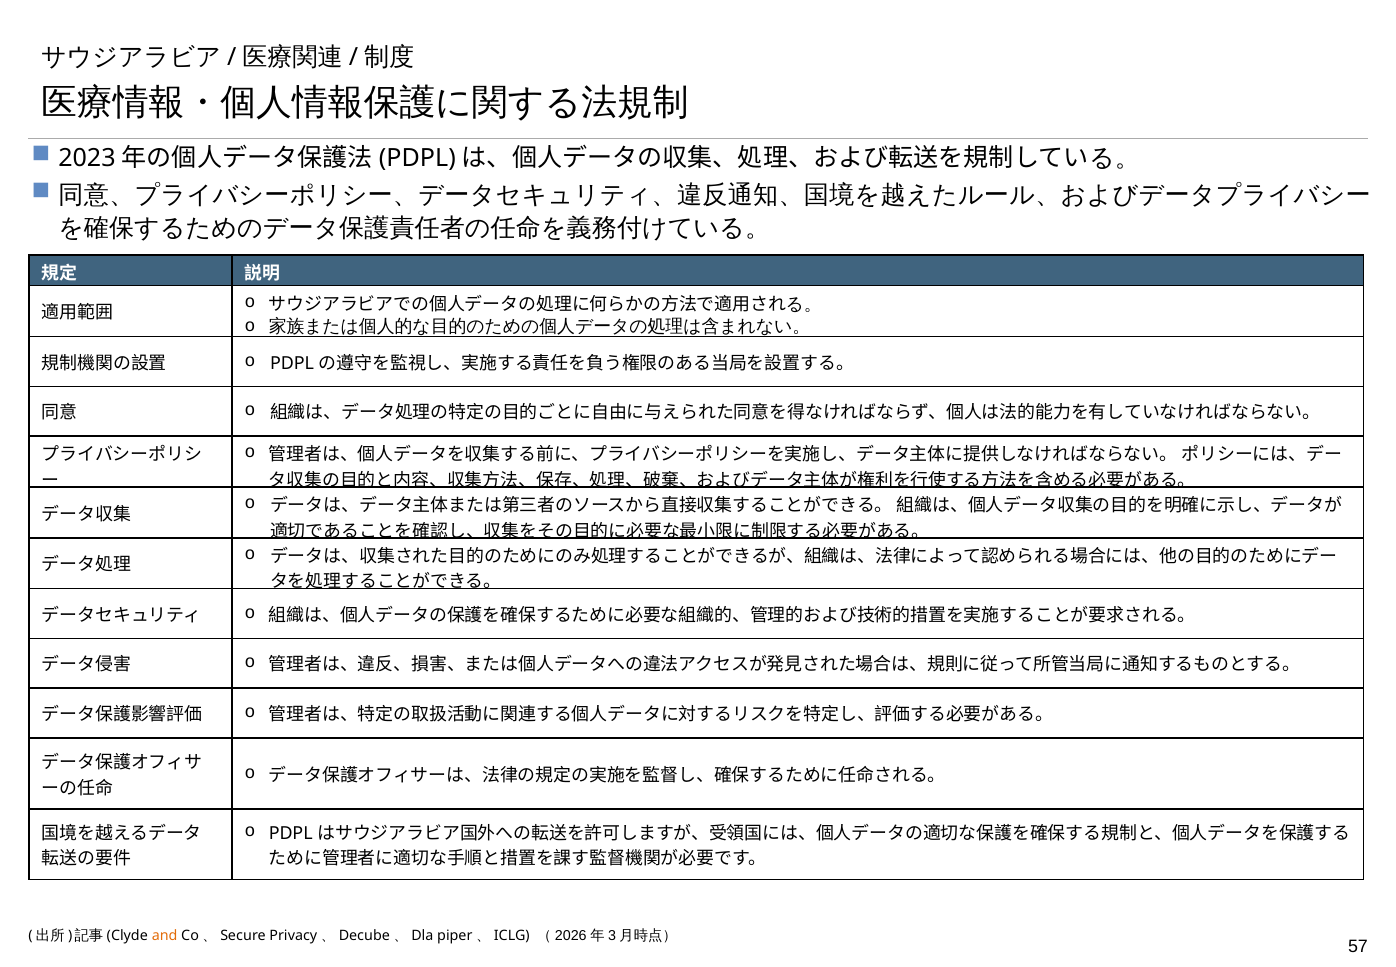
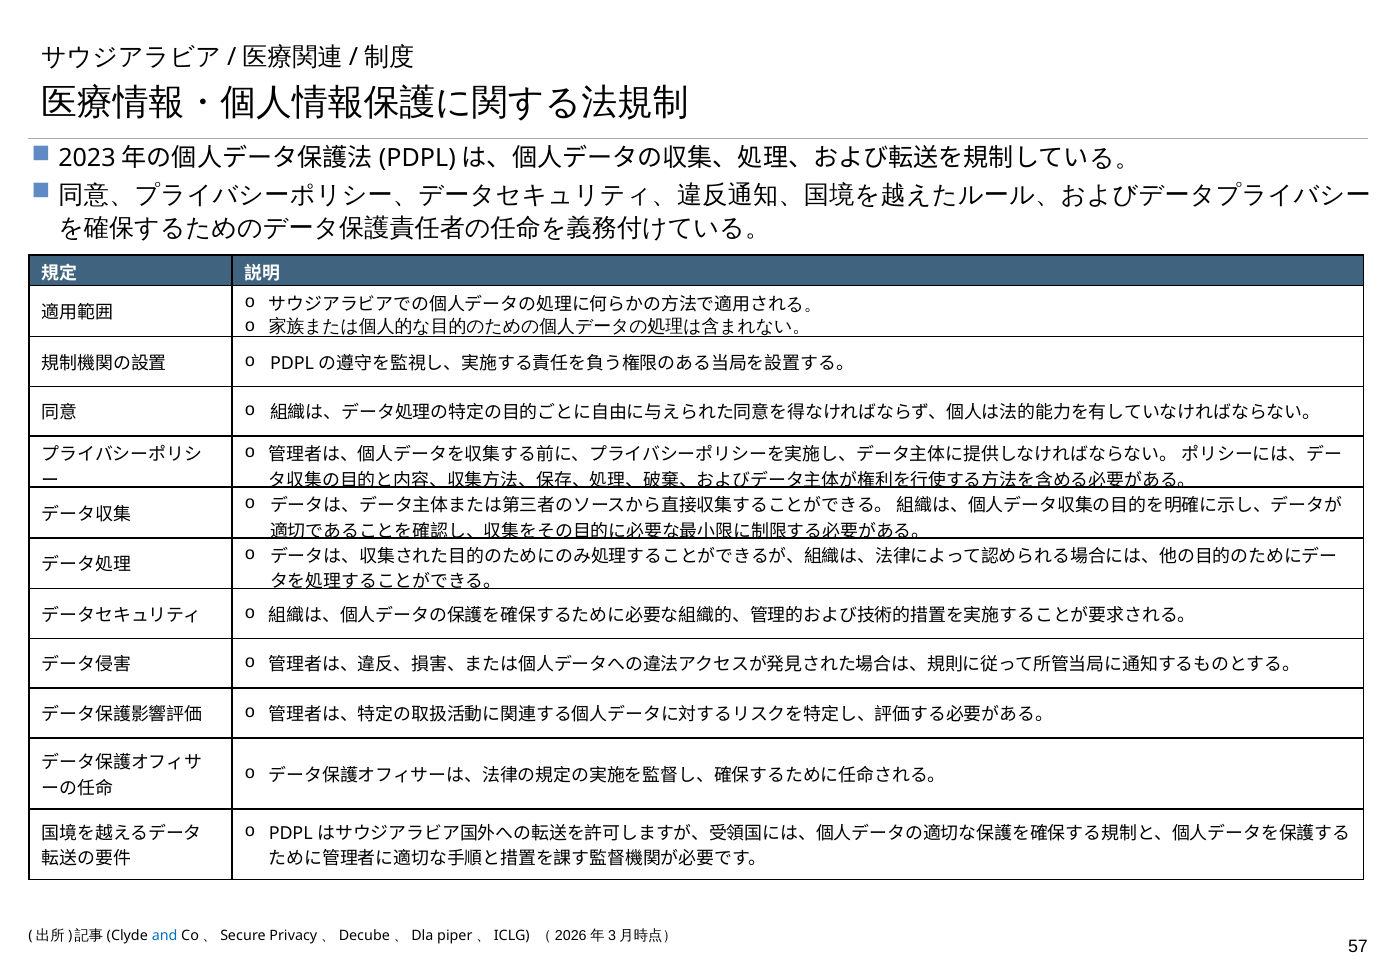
and colour: orange -> blue (165, 936)
